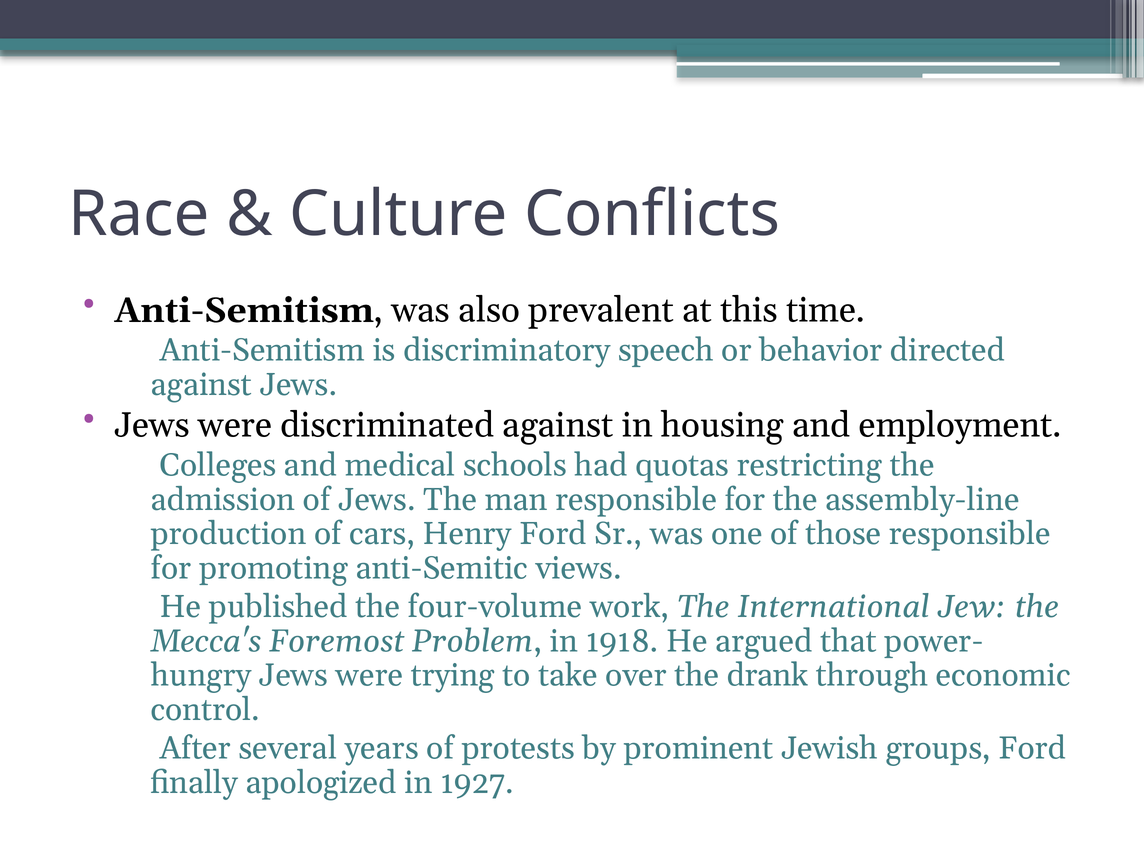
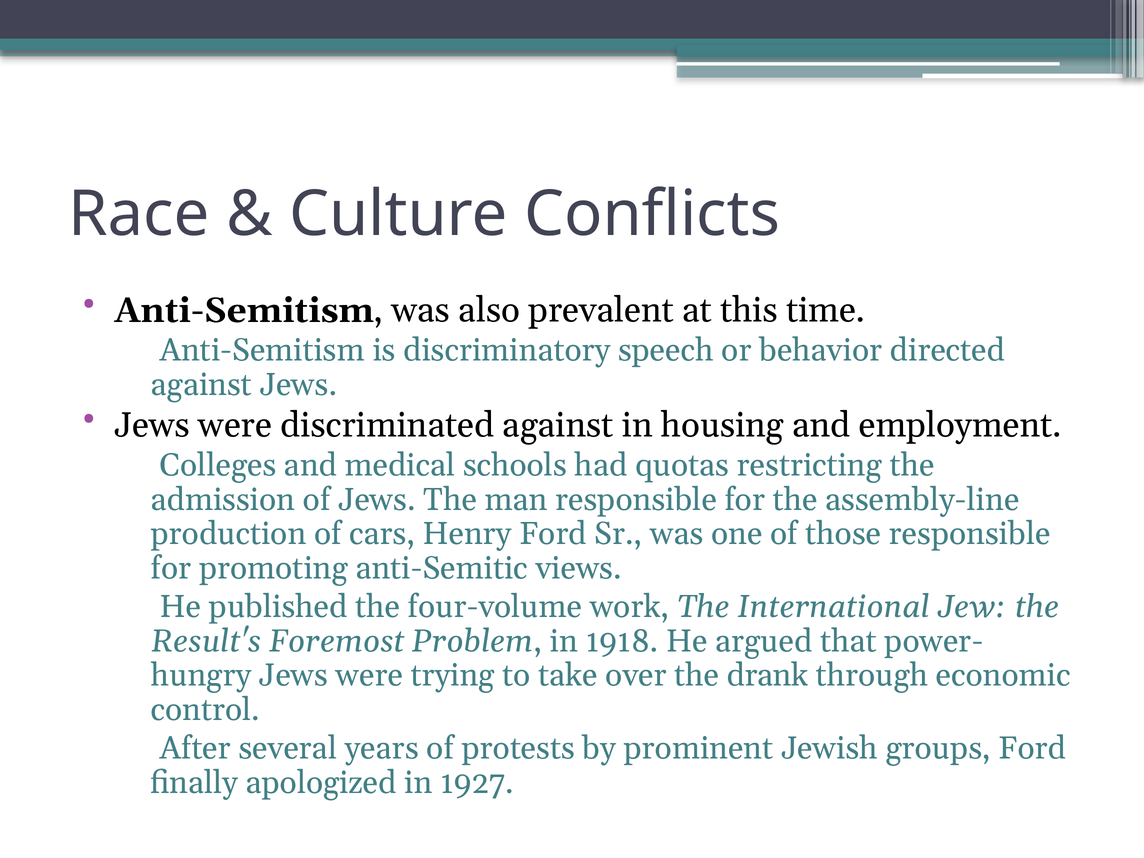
Mecca's: Mecca's -> Result's (206, 641)
